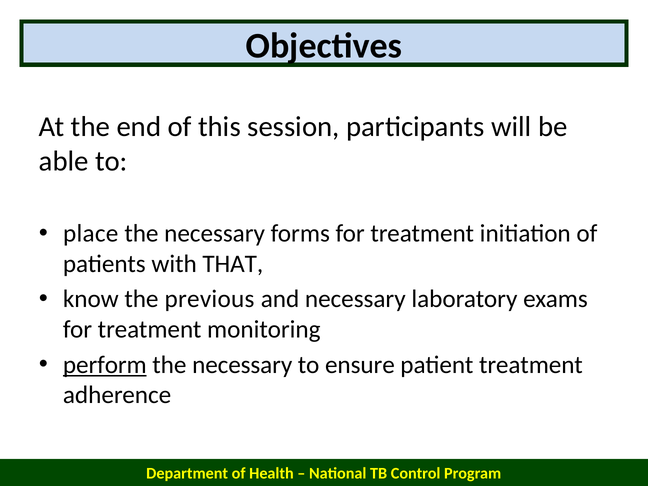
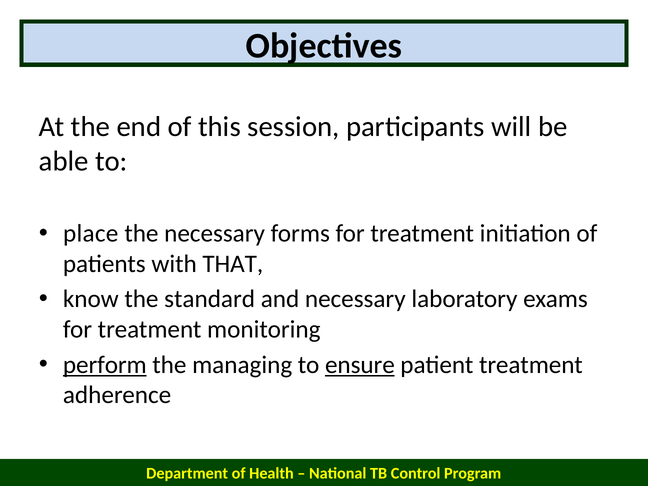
previous: previous -> standard (210, 299)
necessary: necessary -> managing (242, 365)
ensure underline: none -> present (360, 365)
